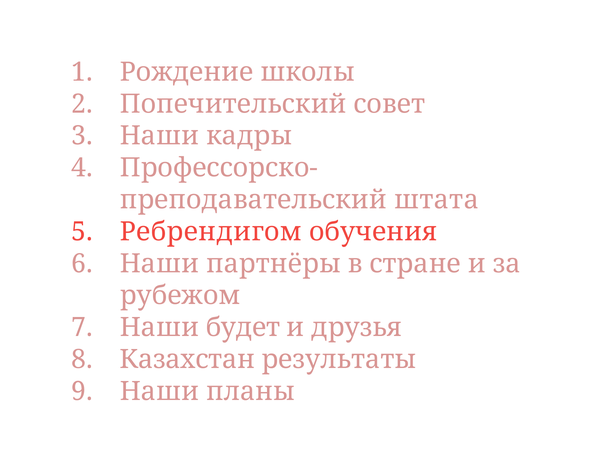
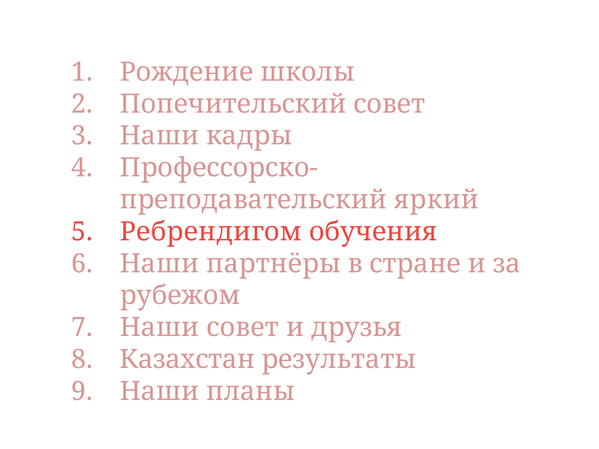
штата: штата -> яркий (437, 200)
Наши будет: будет -> совет (243, 328)
